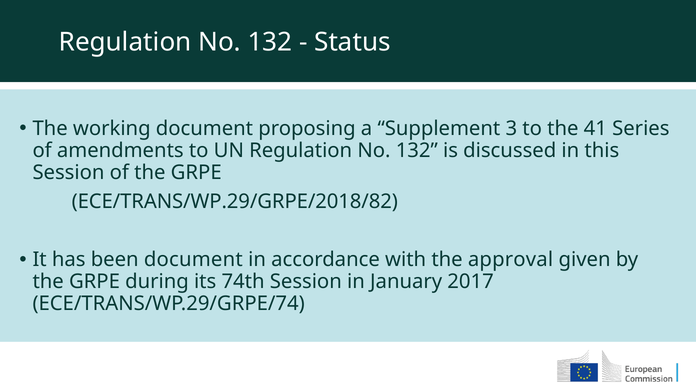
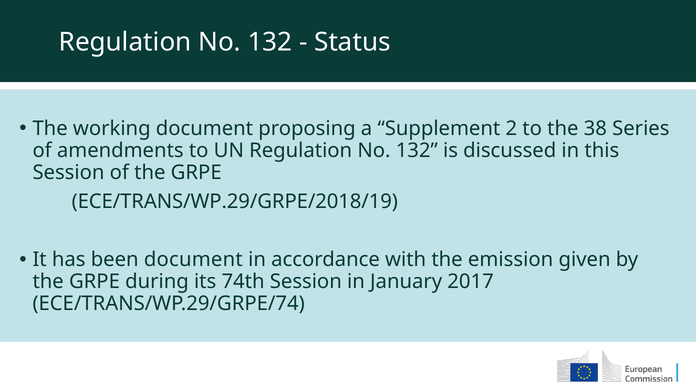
3: 3 -> 2 (511, 129)
41: 41 -> 38 (595, 129)
ECE/TRANS/WP.29/GRPE/2018/82: ECE/TRANS/WP.29/GRPE/2018/82 -> ECE/TRANS/WP.29/GRPE/2018/19 (235, 202)
approval: approval -> emission (511, 260)
